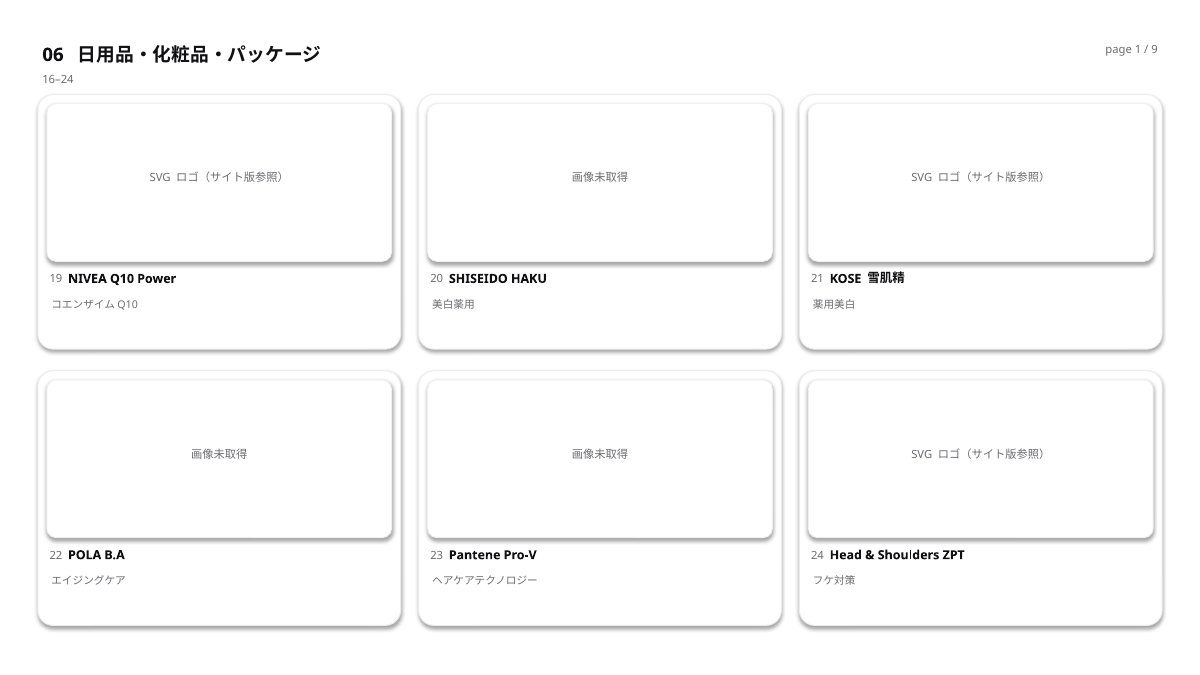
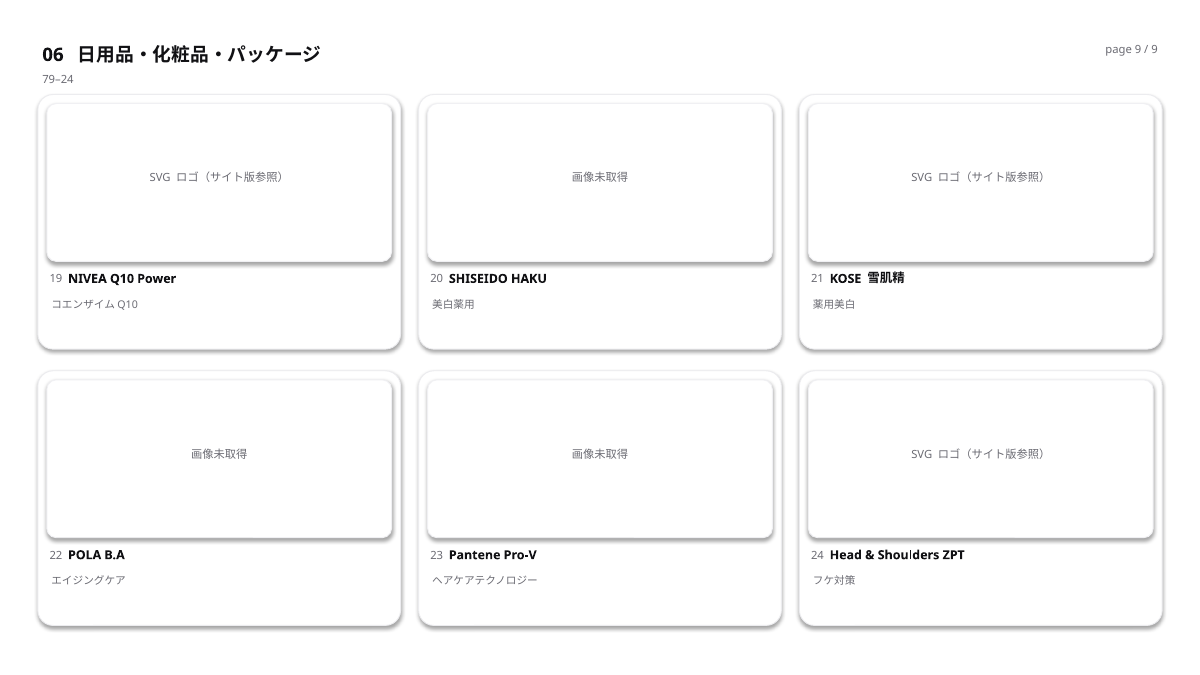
page 1: 1 -> 9 (1138, 50)
16–24: 16–24 -> 79–24 (58, 80)
